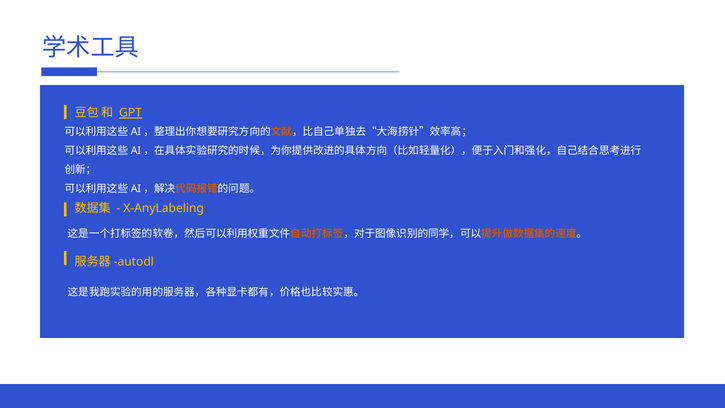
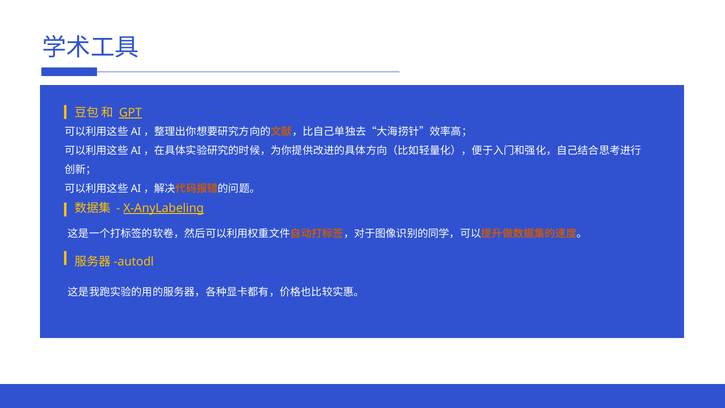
X-AnyLabeling underline: none -> present (164, 208)
